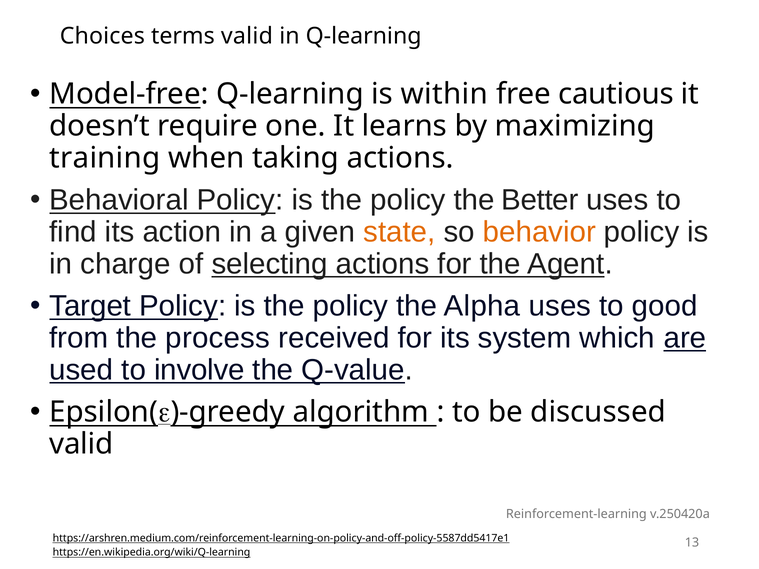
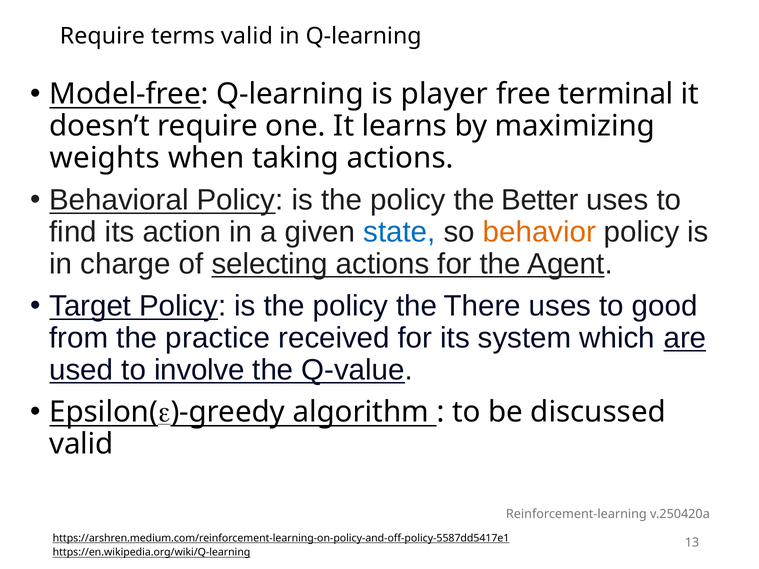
Choices: Choices -> Require (102, 36)
within: within -> player (444, 94)
cautious: cautious -> terminal (616, 94)
training: training -> weights (105, 158)
state colour: orange -> blue (399, 232)
Alpha: Alpha -> There (482, 306)
process: process -> practice (218, 338)
